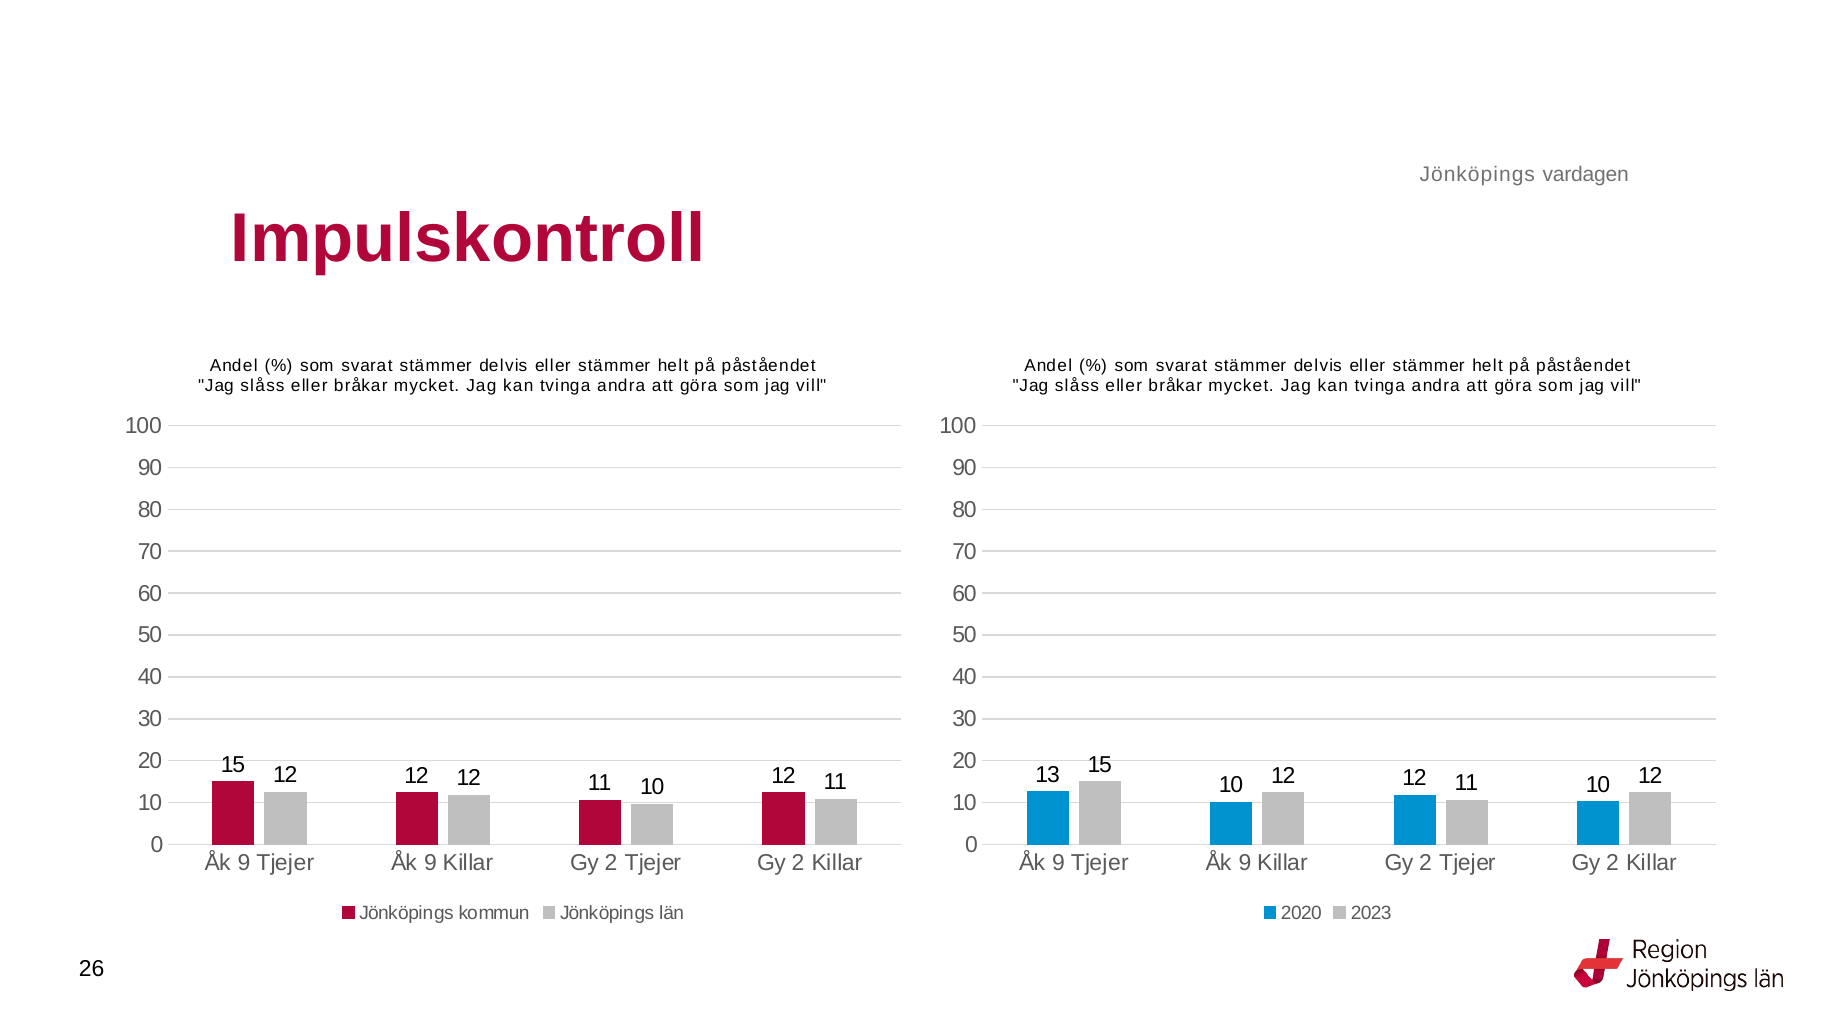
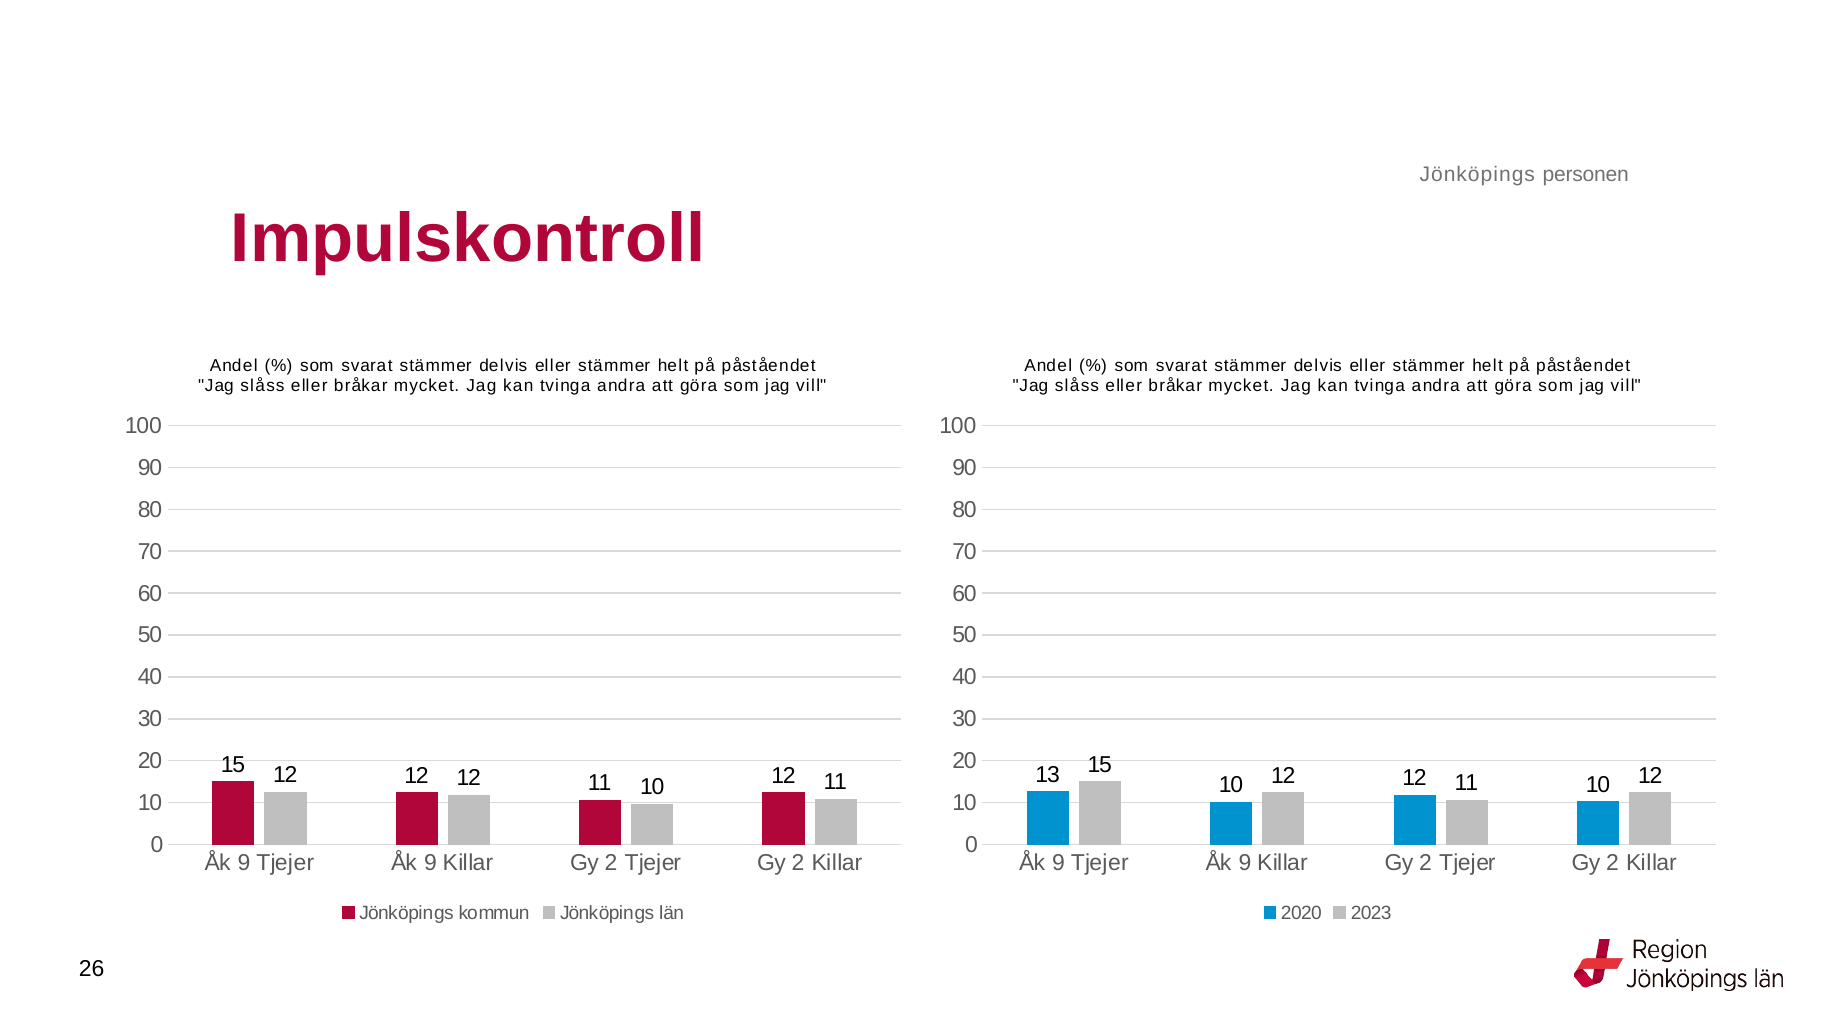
vardagen: vardagen -> personen (1586, 175)
